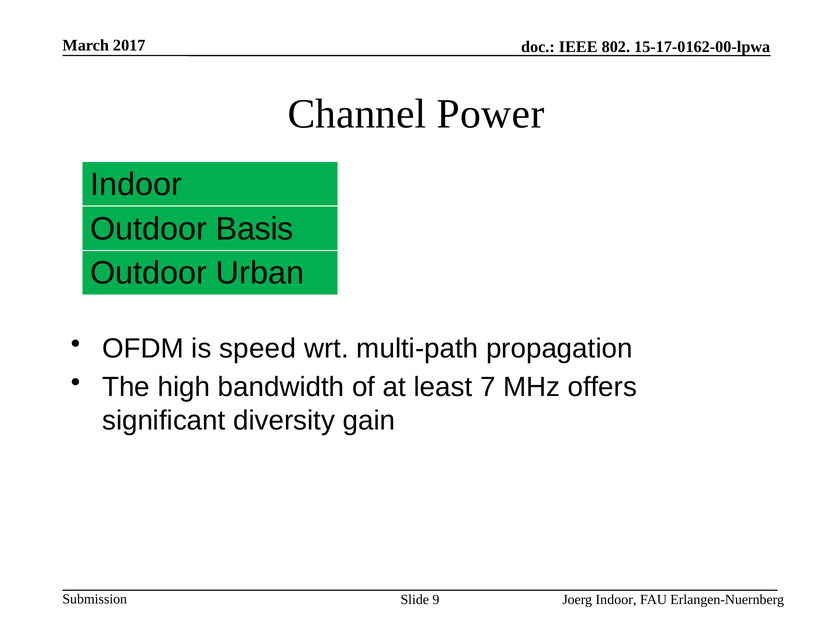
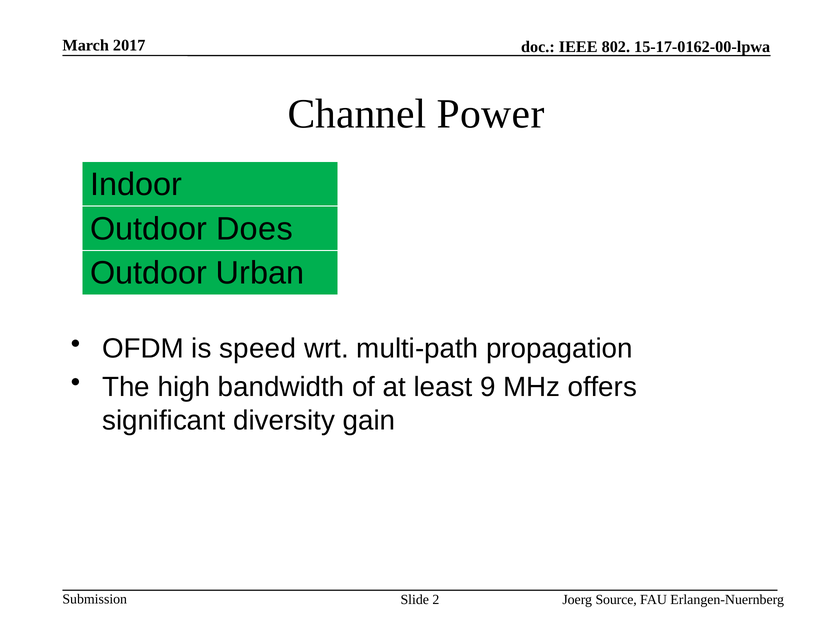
Basis: Basis -> Does (254, 229)
7: 7 -> 9 (488, 387)
9: 9 -> 2 (436, 599)
Joerg Indoor: Indoor -> Source (616, 599)
